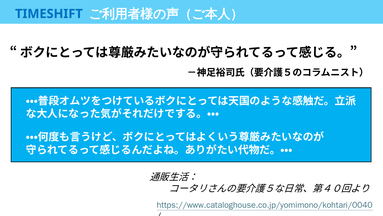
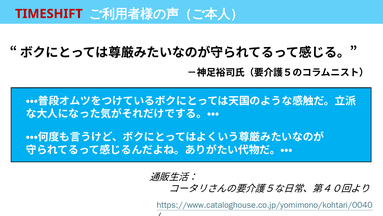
TIMESHIFT colour: blue -> red (49, 14)
